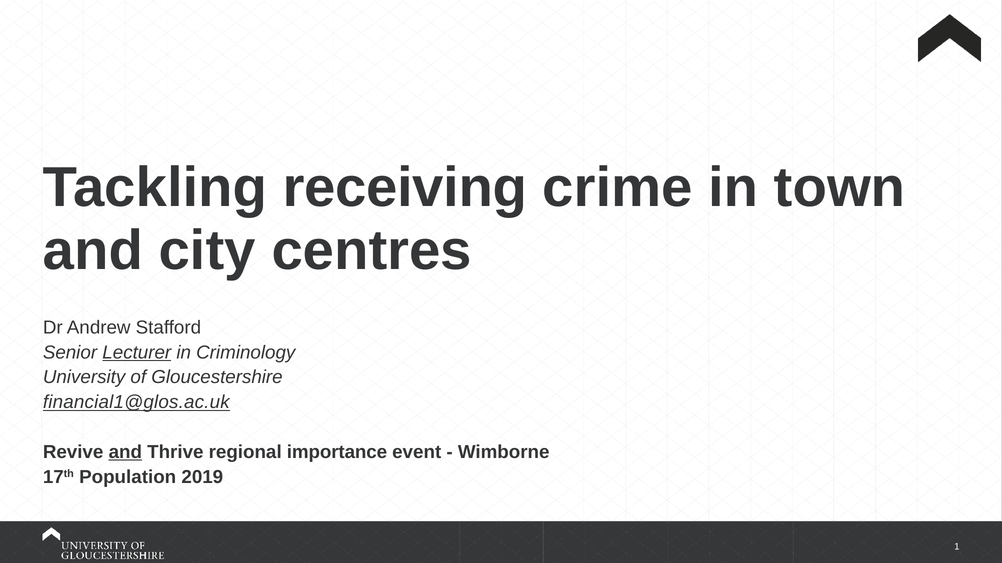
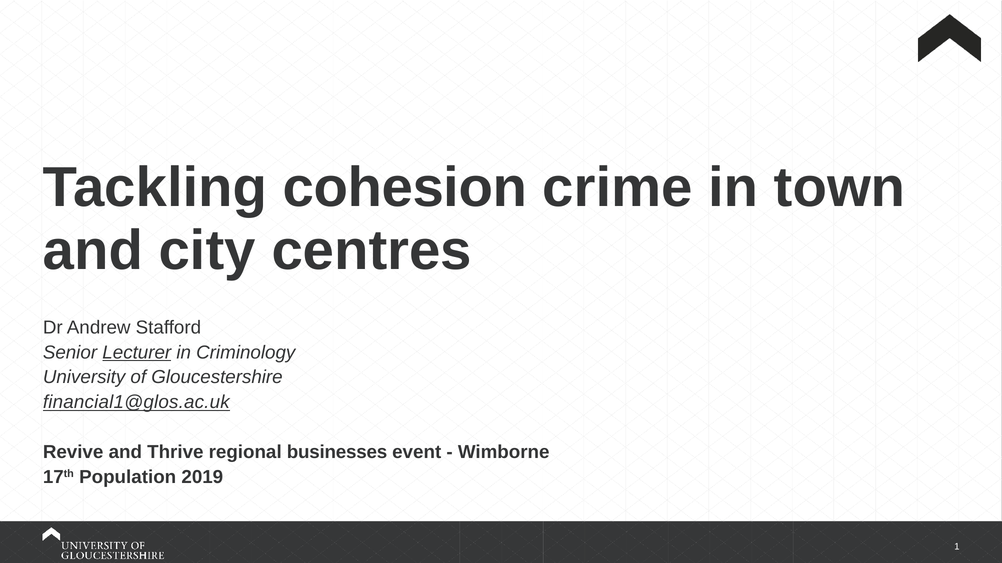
receiving: receiving -> cohesion (405, 188)
and underline: present -> none (125, 452)
importance: importance -> businesses (337, 452)
